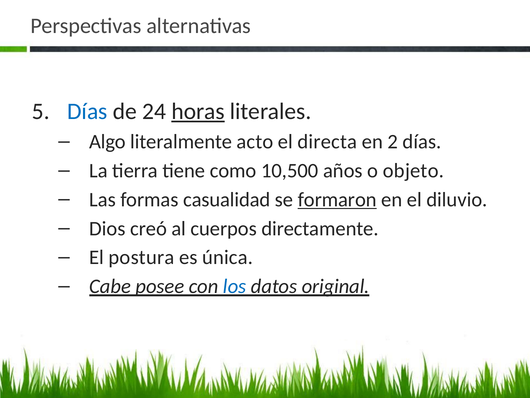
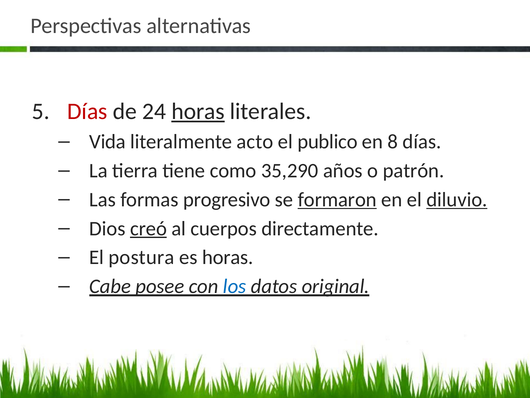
Días colour: blue -> red (87, 111)
Algo: Algo -> Vida (107, 142)
directa: directa -> publico (328, 142)
2: 2 -> 8 (393, 142)
10,500: 10,500 -> 35,290 (290, 170)
objeto: objeto -> patrón (414, 170)
casualidad: casualidad -> progresivo (227, 199)
diluvio underline: none -> present (457, 199)
creó underline: none -> present (148, 228)
es única: única -> horas (228, 257)
